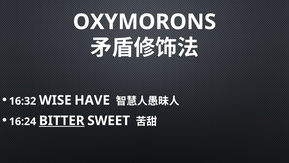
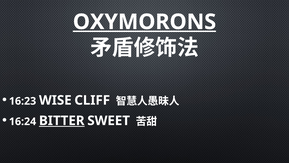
OXYMORONS underline: none -> present (144, 22)
16:32: 16:32 -> 16:23 (23, 101)
HAVE: HAVE -> CLIFF (92, 100)
